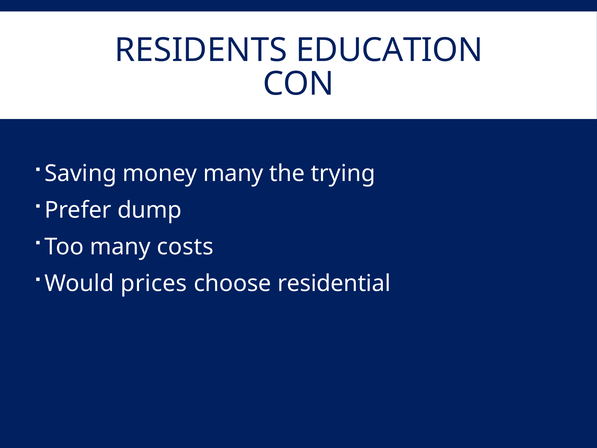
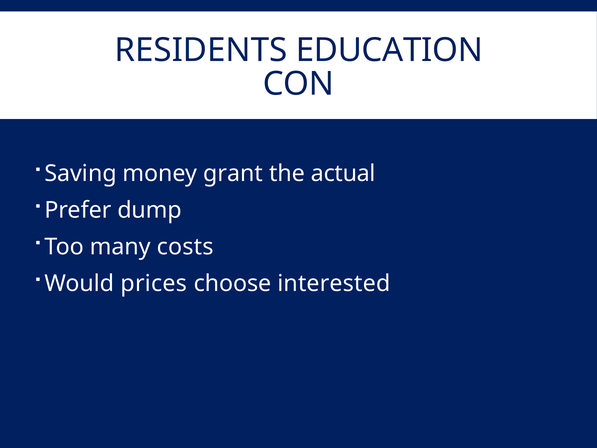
money many: many -> grant (233, 173)
trying: trying -> actual (343, 173)
residential: residential -> interested (334, 283)
